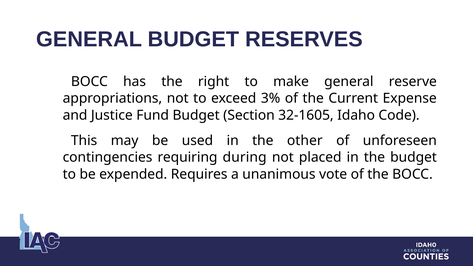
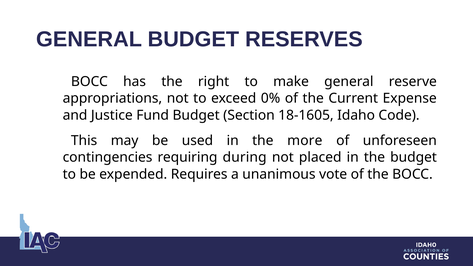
3%: 3% -> 0% (271, 98)
32-1605: 32-1605 -> 18-1605 (306, 115)
other: other -> more (305, 141)
